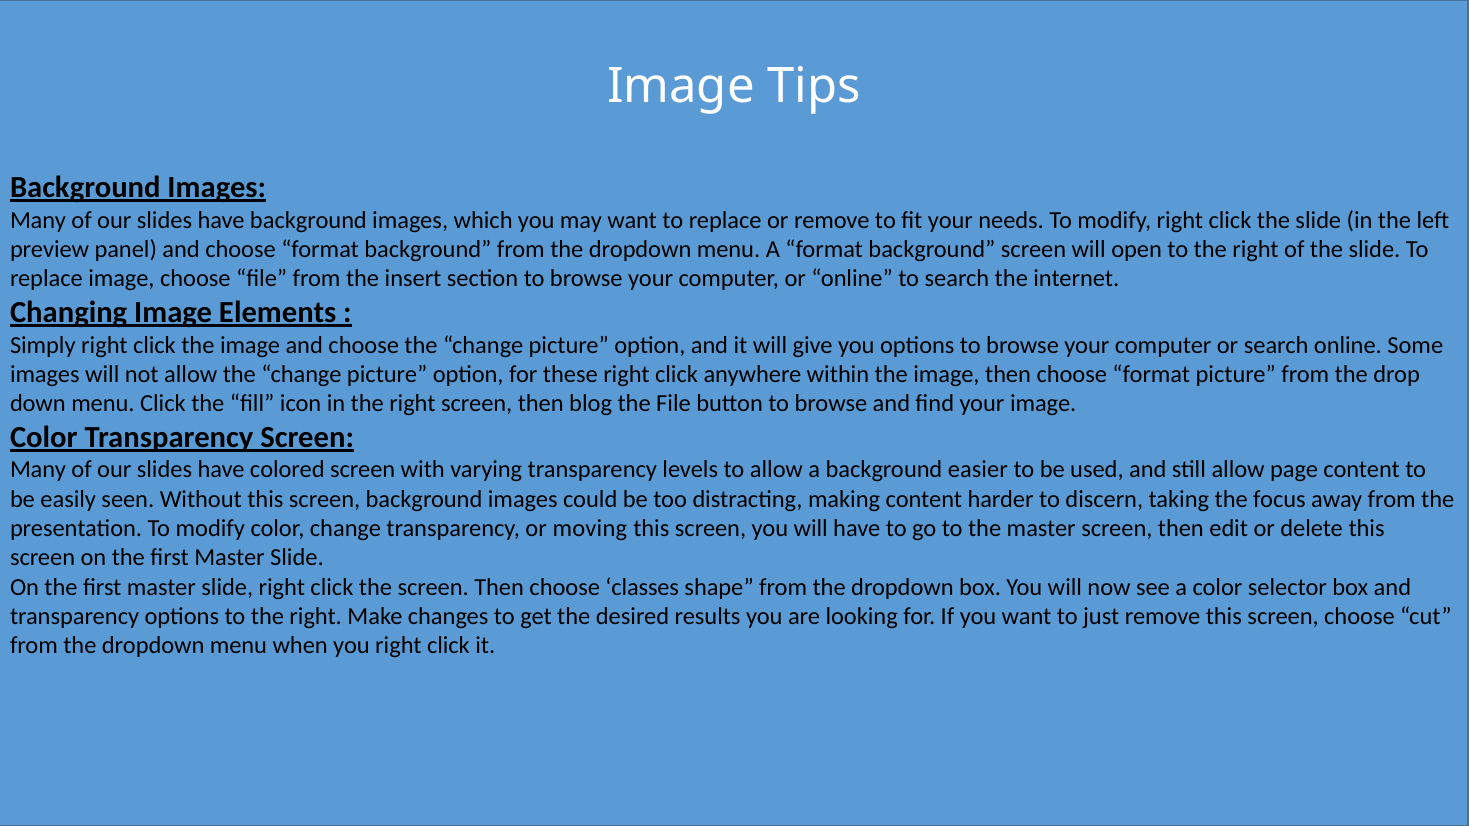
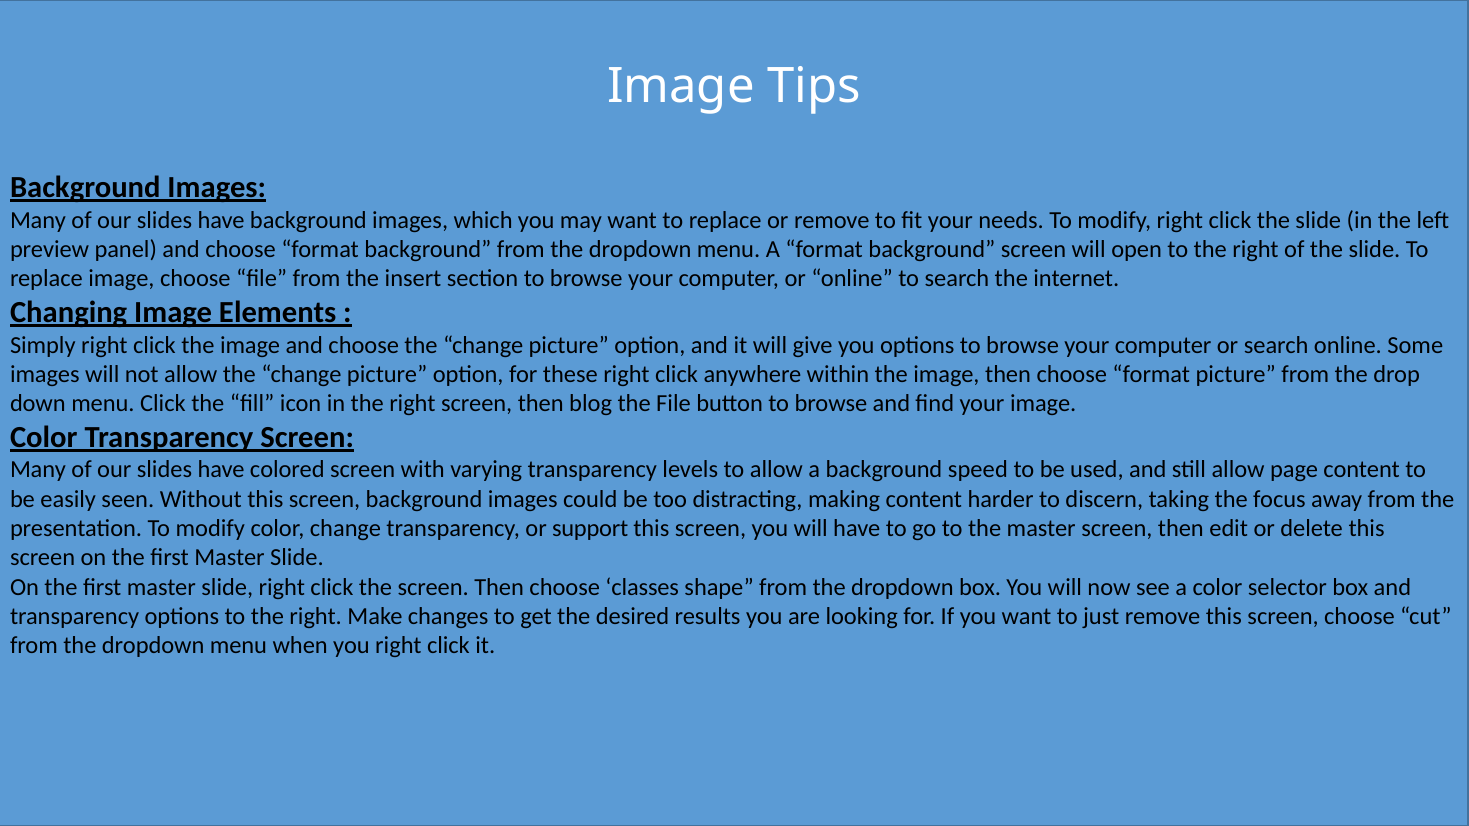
easier: easier -> speed (978, 470)
moving: moving -> support (590, 529)
